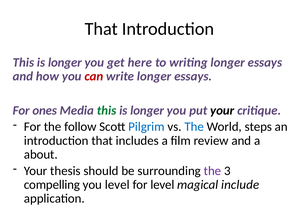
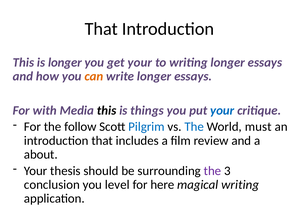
get here: here -> your (140, 62)
can colour: red -> orange (94, 76)
ones: ones -> with (45, 111)
this colour: green -> black (107, 111)
longer: longer -> things (147, 111)
your colour: black -> blue (222, 111)
steps: steps -> must (258, 127)
compelling: compelling -> conclusion (52, 185)
for level: level -> here (162, 185)
magical include: include -> writing (240, 185)
